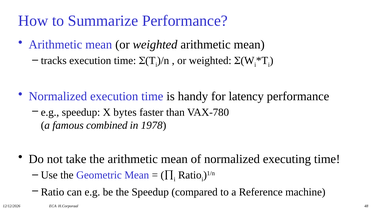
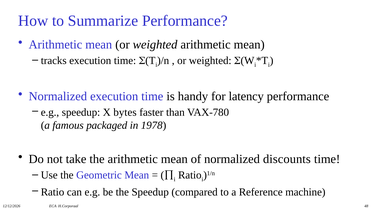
combined: combined -> packaged (107, 125)
executing: executing -> discounts (287, 159)
